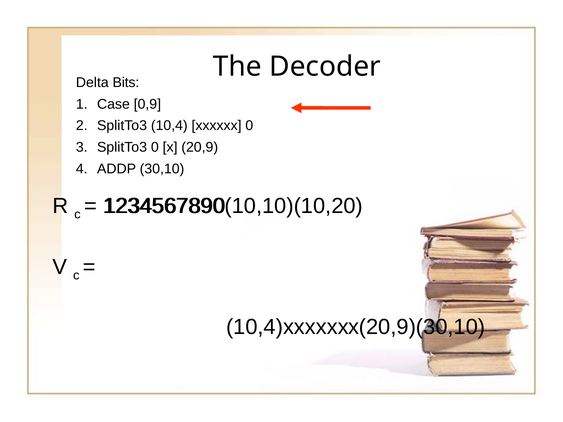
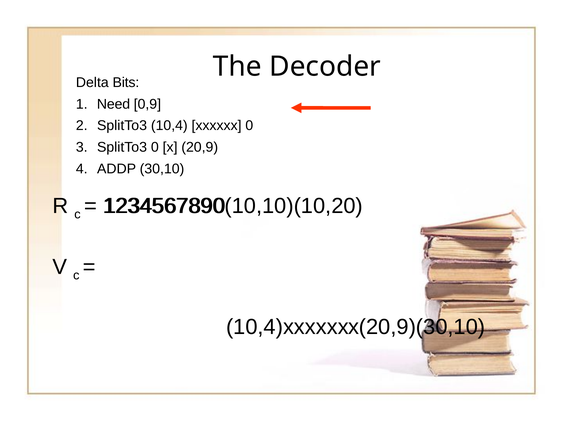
Case: Case -> Need (113, 104)
